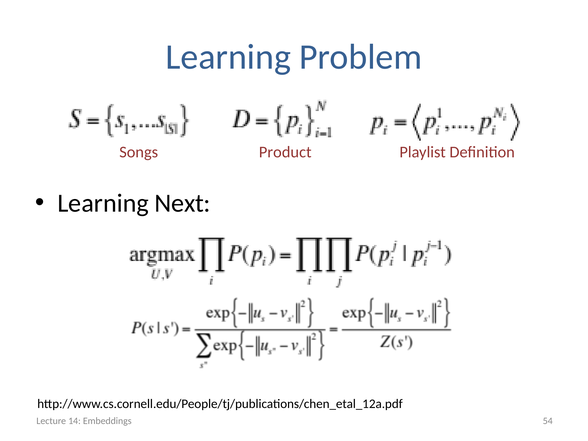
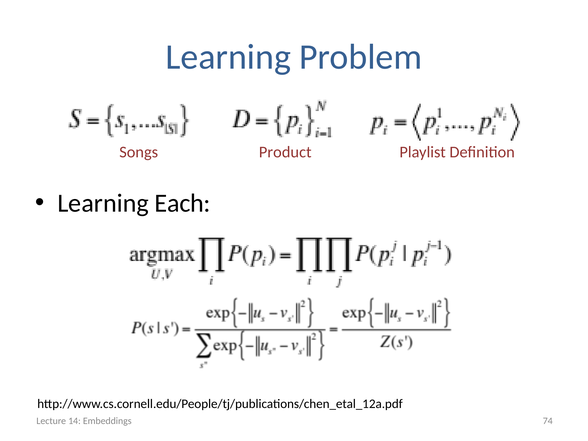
Next: Next -> Each (183, 203)
54: 54 -> 74 (548, 421)
